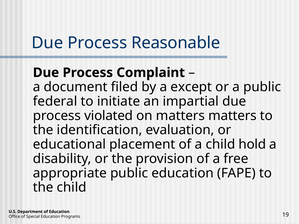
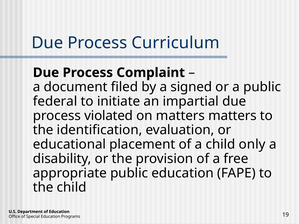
Reasonable: Reasonable -> Curriculum (176, 43)
except: except -> signed (191, 87)
hold: hold -> only (252, 145)
